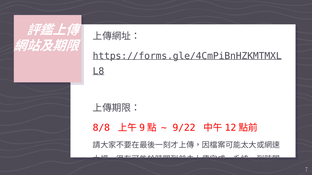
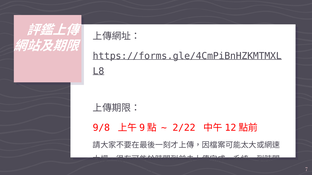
8/8: 8/8 -> 9/8 (101, 128)
9/22: 9/22 -> 2/22 (184, 128)
